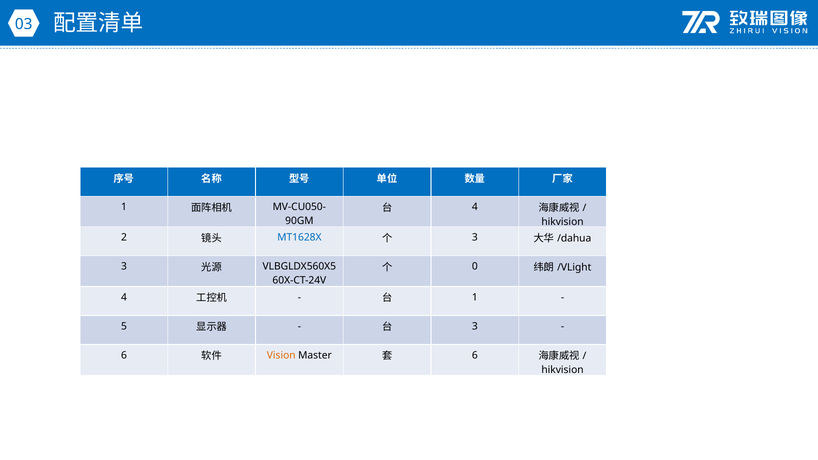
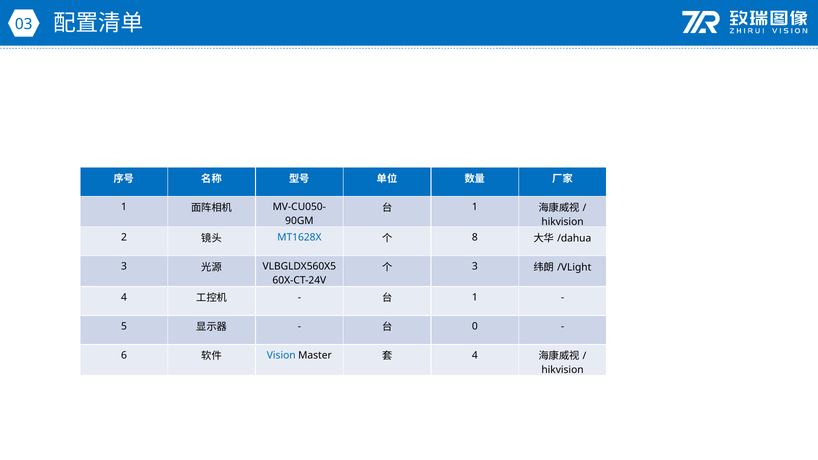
4: 4 -> 1 (475, 207)
3: 3 -> 8 (475, 238)
0: 0 -> 3 (475, 267)
3: 3 -> 0 (475, 326)
Vision colour: orange -> blue (281, 355)
6: 6 -> 4 (475, 355)
